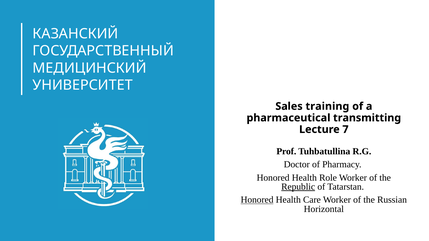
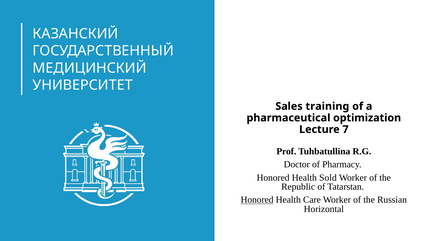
transmitting: transmitting -> optimization (367, 118)
Role: Role -> Sold (328, 178)
Republic underline: present -> none (298, 187)
